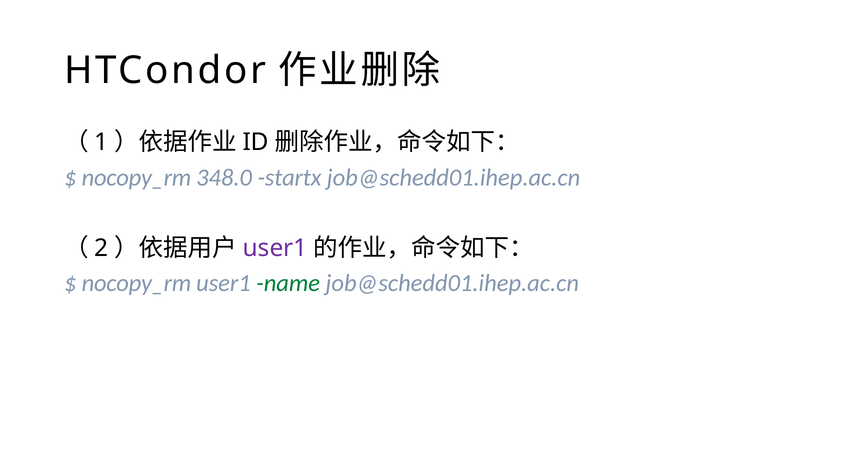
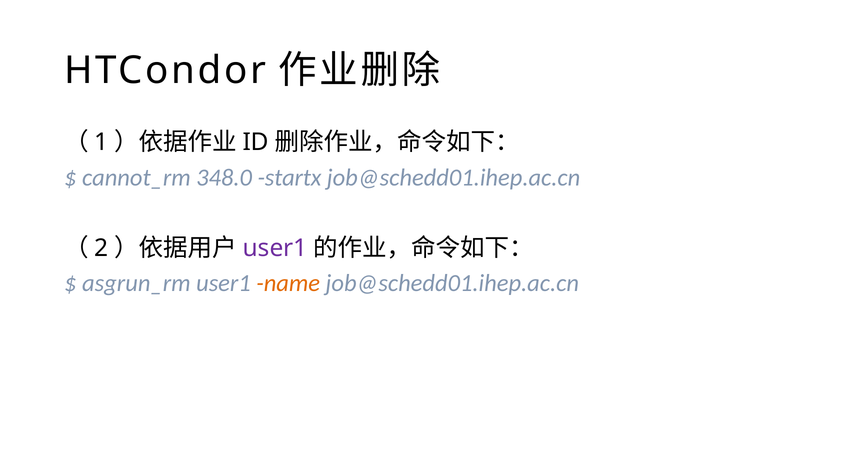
nocopy_rm: nocopy_rm -> cannot_rm (136, 177)
nocopy_rm: nocopy_rm -> asgrun_rm (136, 283)
name colour: green -> orange (288, 283)
